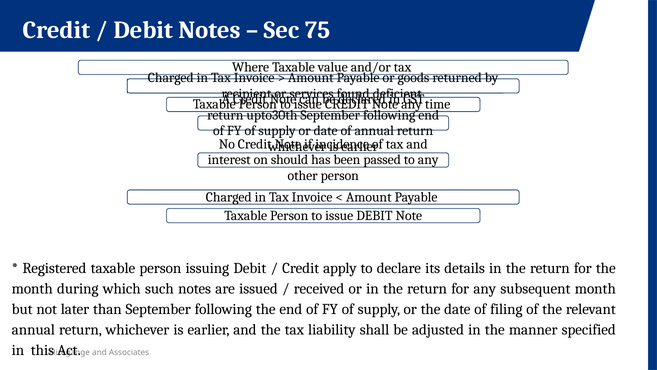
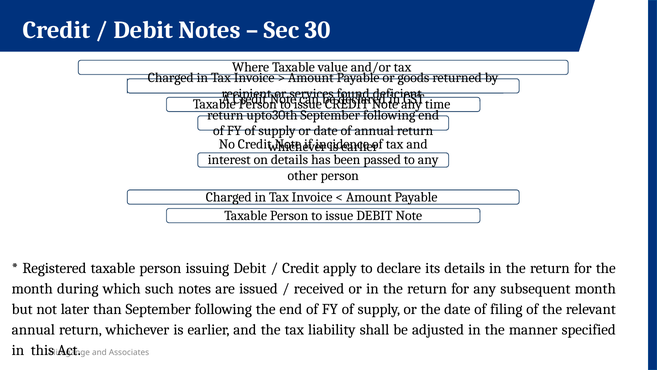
75: 75 -> 30 (318, 30)
should: should -> details (289, 160)
